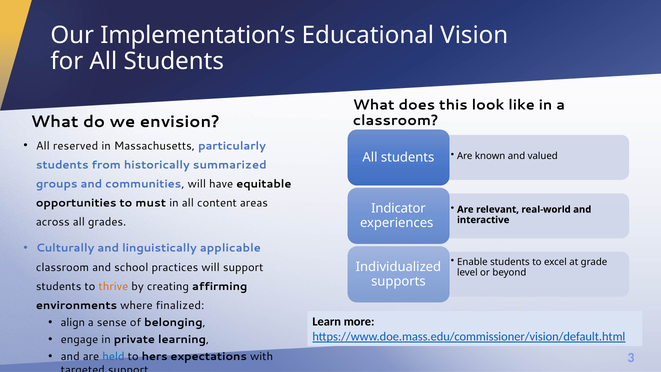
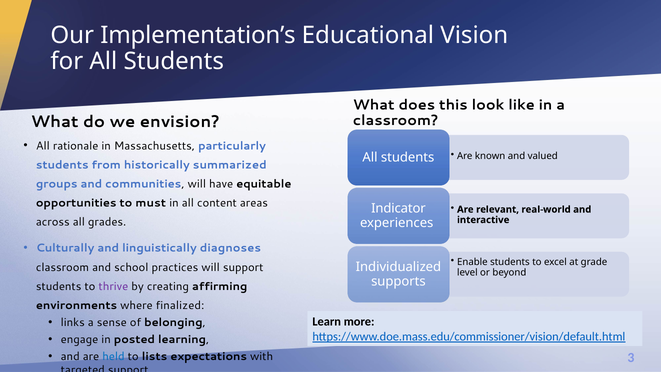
reserved: reserved -> rationale (76, 146)
applicable: applicable -> diagnoses (230, 248)
thrive colour: orange -> purple (113, 286)
align: align -> links (73, 322)
private: private -> posted (134, 339)
hers: hers -> lists (155, 356)
